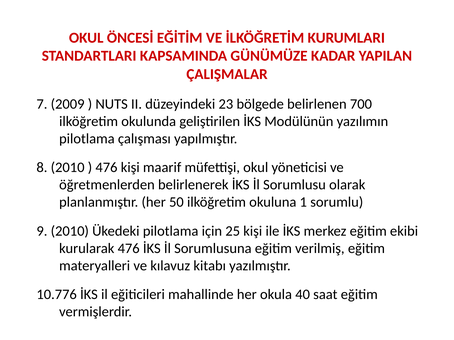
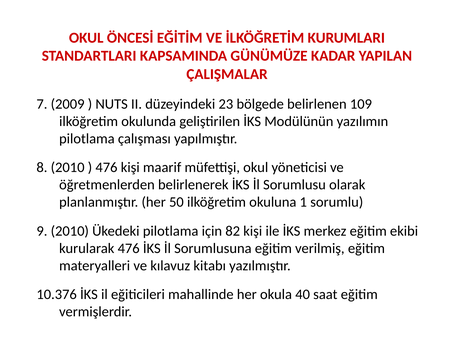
700: 700 -> 109 (361, 104)
25: 25 -> 82 (233, 231)
10.776: 10.776 -> 10.376 (57, 295)
